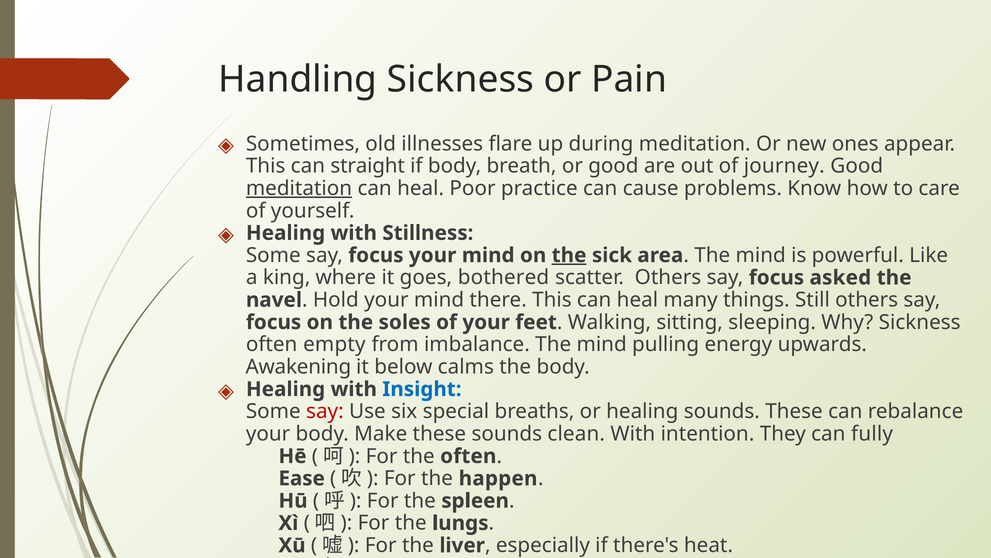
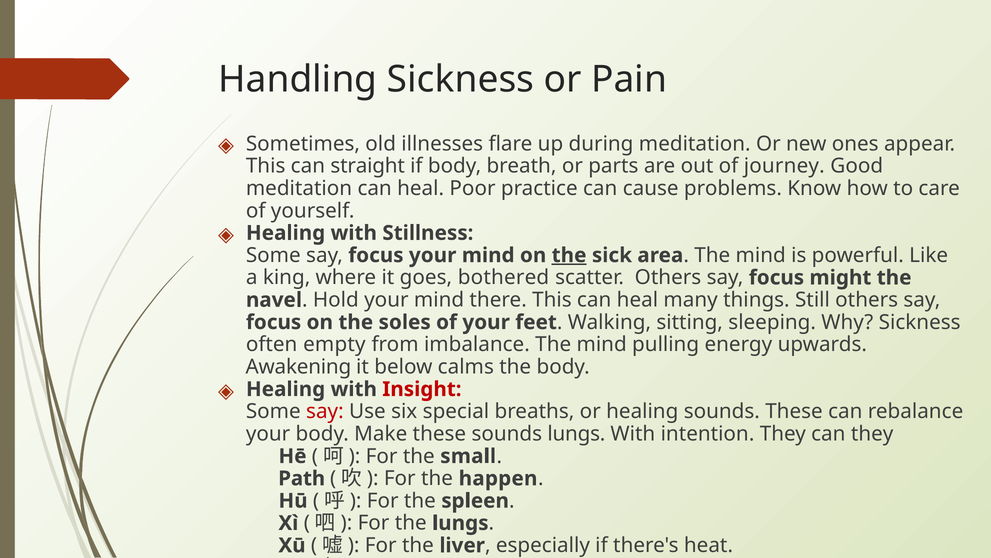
or good: good -> parts (613, 166)
meditation underline: present -> none (299, 188)
asked: asked -> might (840, 277)
Insight colour: blue -> red (422, 389)
sounds clean: clean -> lungs (576, 433)
can fully: fully -> they (872, 433)
the often: often -> small (468, 456)
Ease: Ease -> Path (302, 478)
